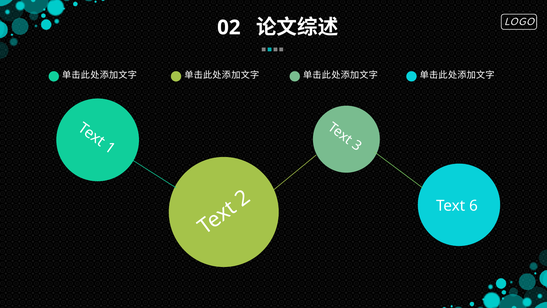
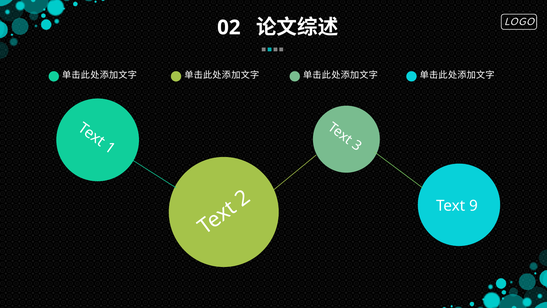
6: 6 -> 9 (473, 206)
